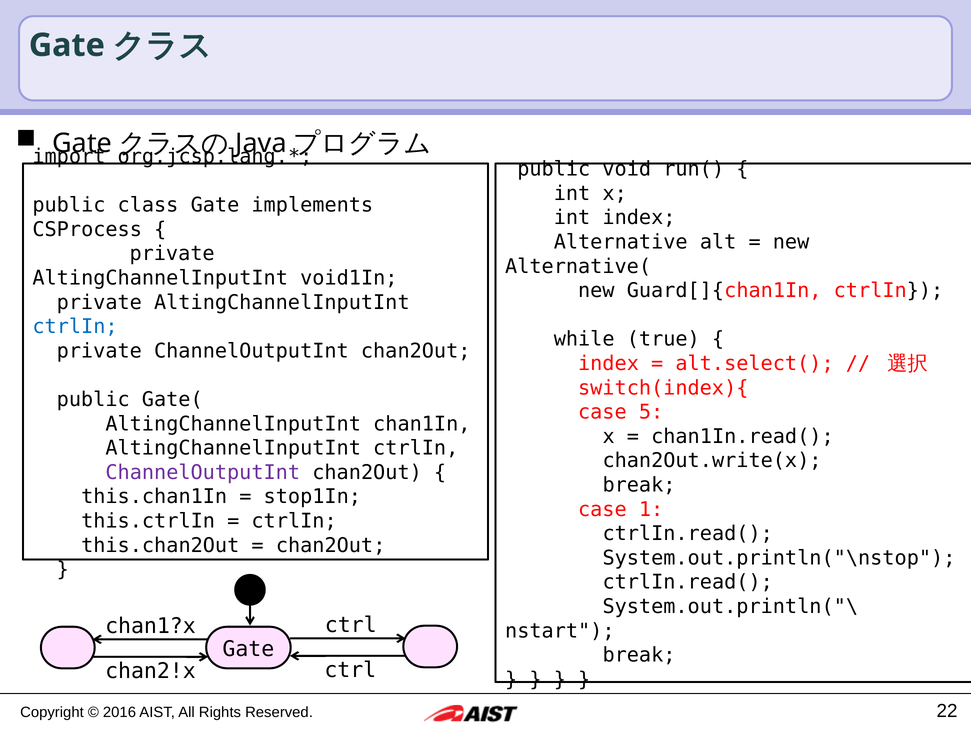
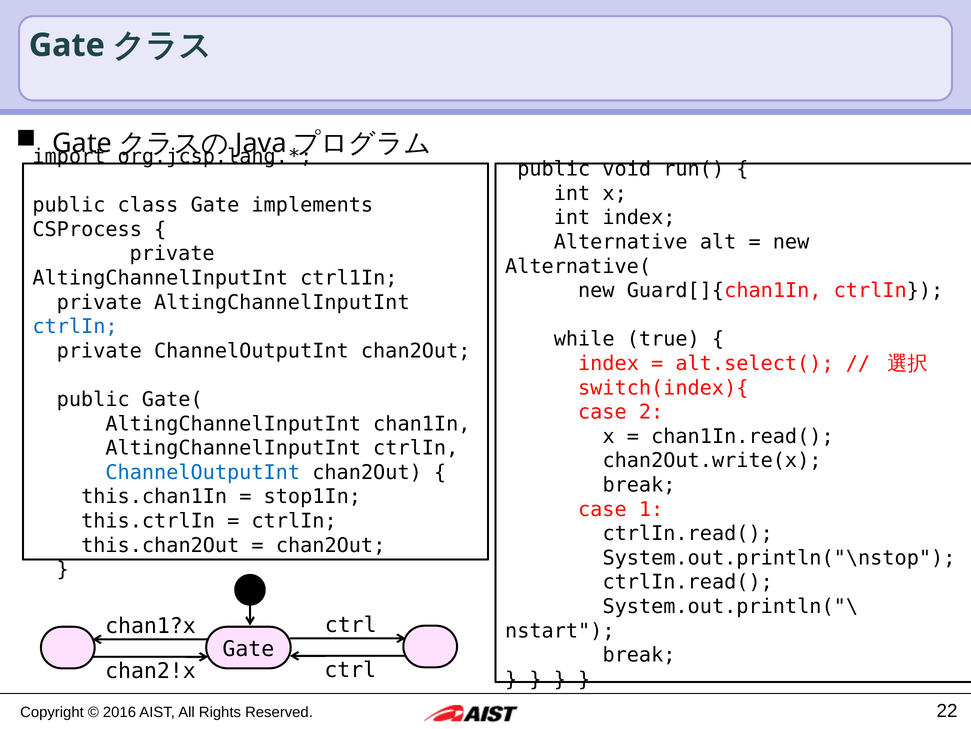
void1In: void1In -> ctrl1In (349, 278)
5: 5 -> 2 (651, 412)
ChannelOutputInt colour: purple -> blue (203, 472)
